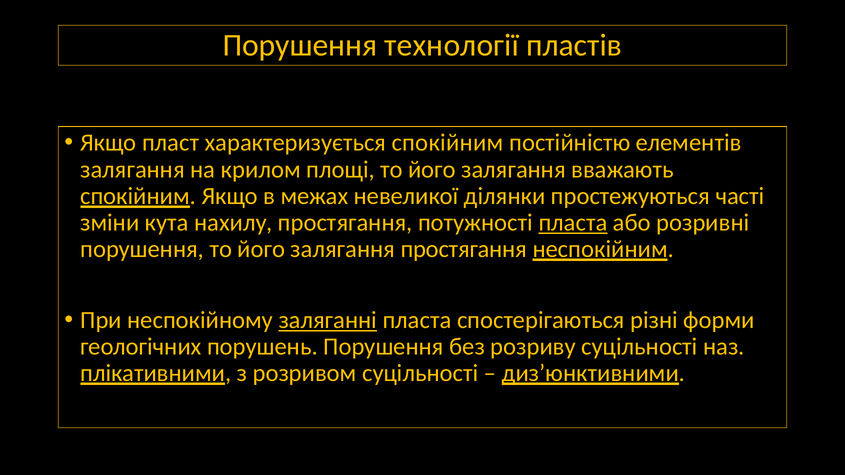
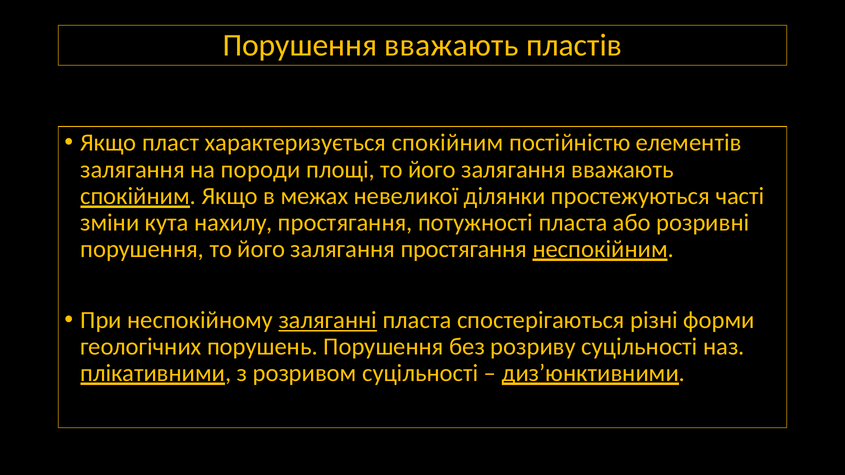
Порушення технології: технології -> вважають (452, 45)
крилом: крилом -> породи (261, 169)
пласта underline: present -> none (573, 223)
